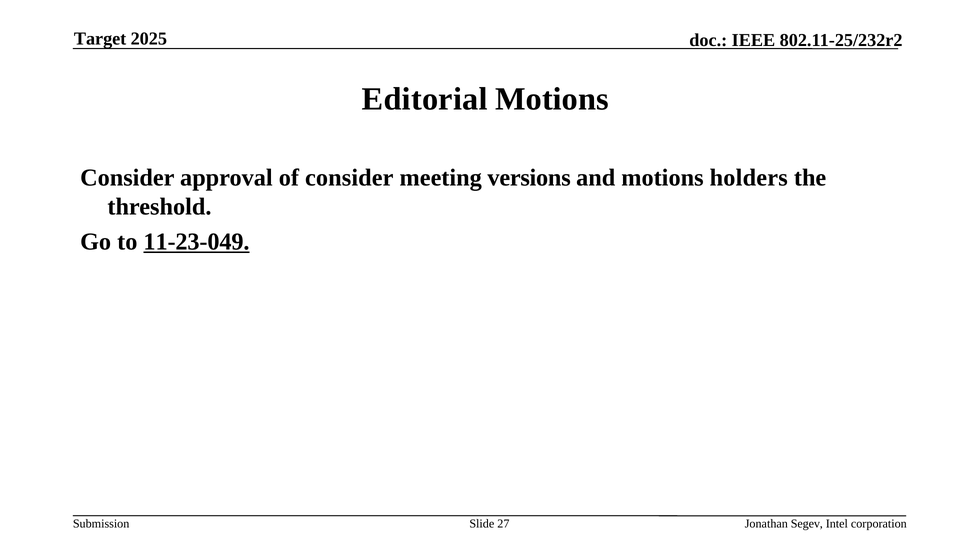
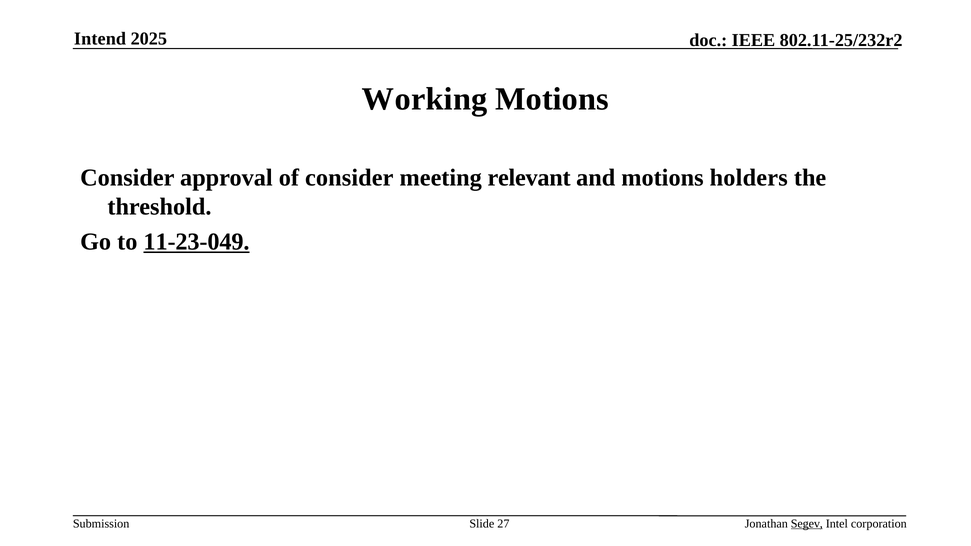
Target: Target -> Intend (100, 39)
Editorial: Editorial -> Working (425, 99)
versions: versions -> relevant (529, 178)
Segev underline: none -> present (807, 524)
